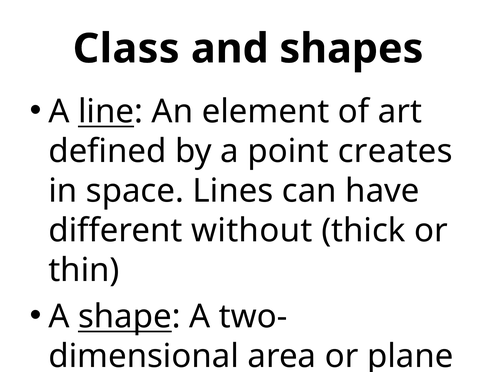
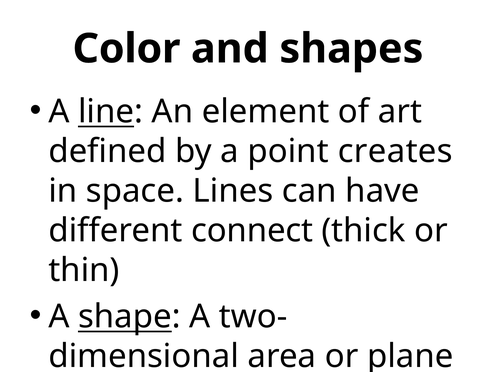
Class: Class -> Color (127, 49)
different without: without -> connect (252, 230)
